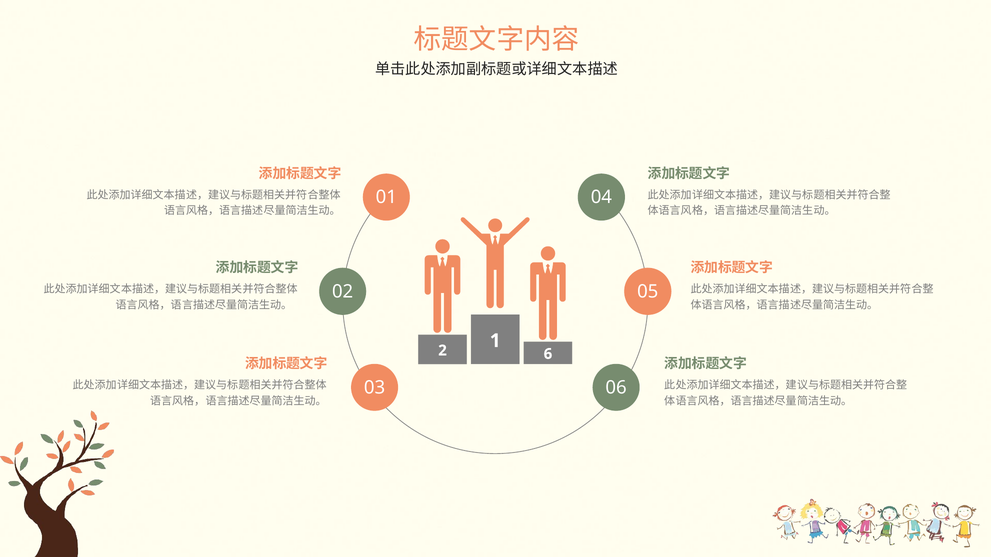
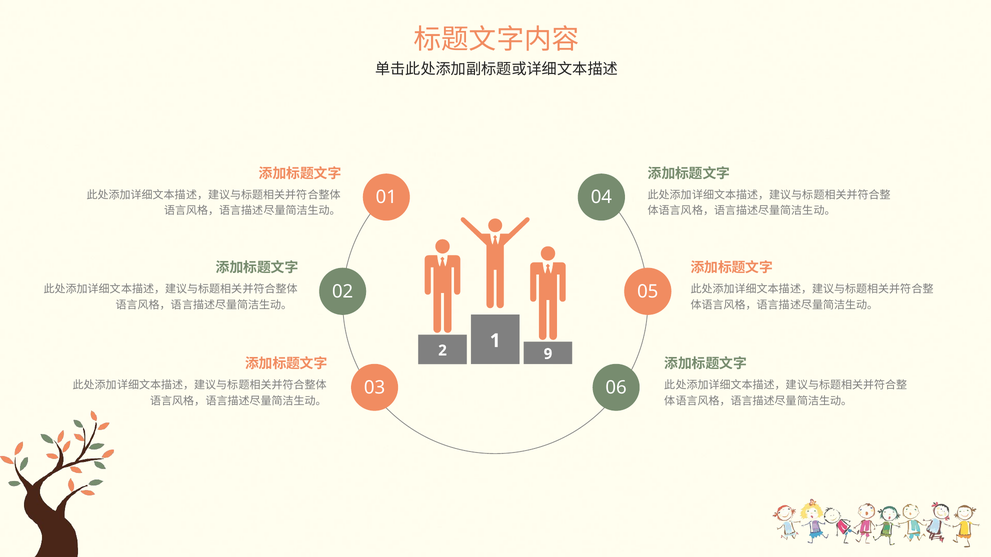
6: 6 -> 9 (548, 354)
